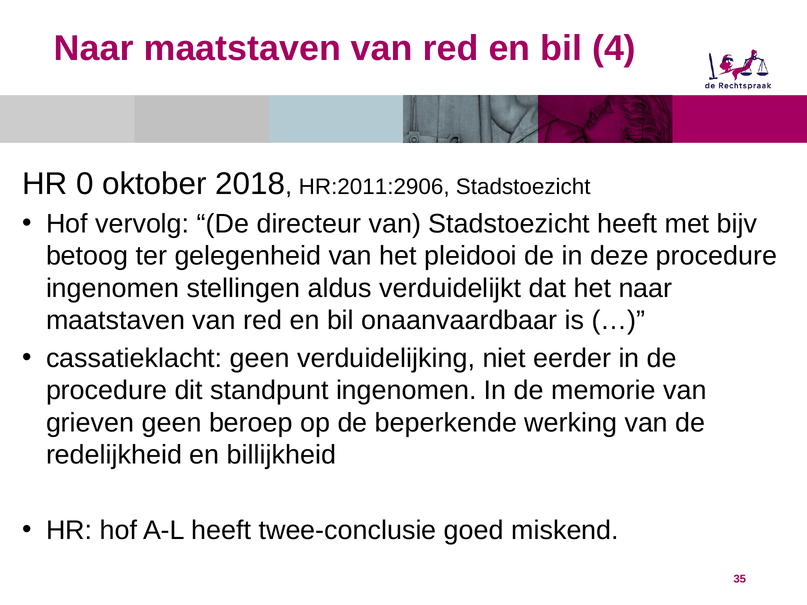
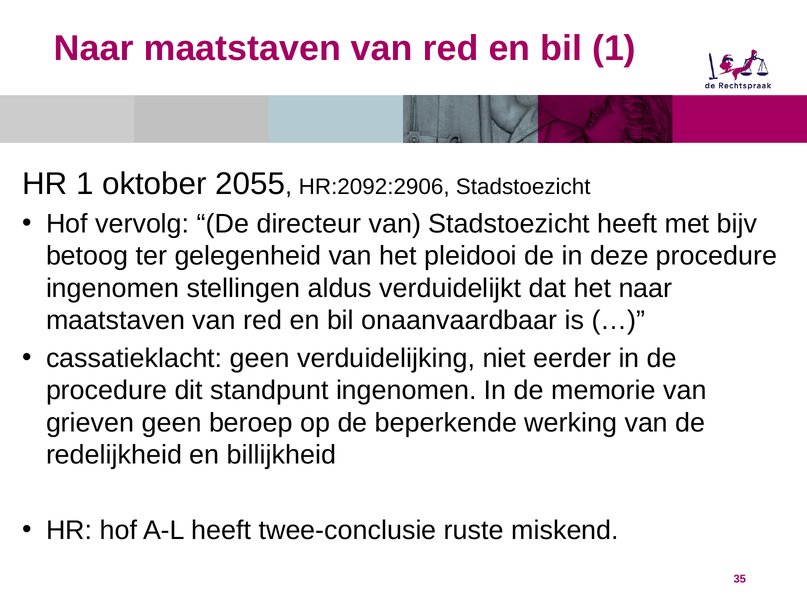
bil 4: 4 -> 1 (614, 49)
HR 0: 0 -> 1 (85, 184)
2018: 2018 -> 2055 (250, 184)
HR:2011:2906: HR:2011:2906 -> HR:2092:2906 (374, 187)
goed: goed -> ruste (474, 531)
